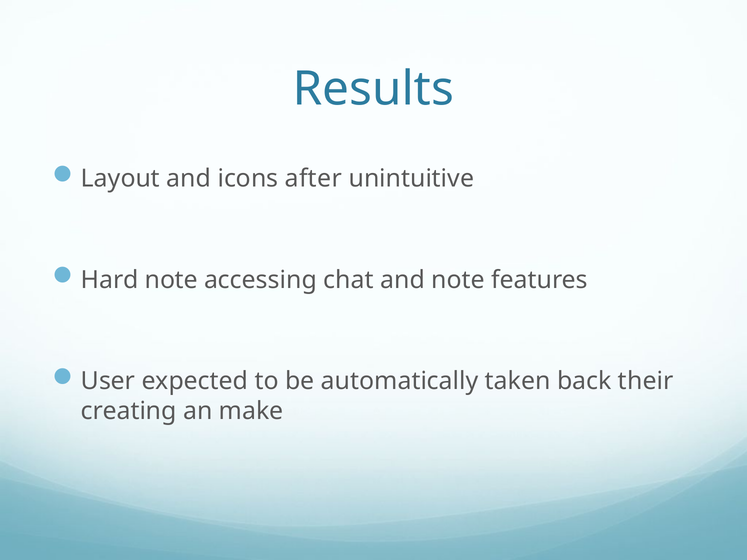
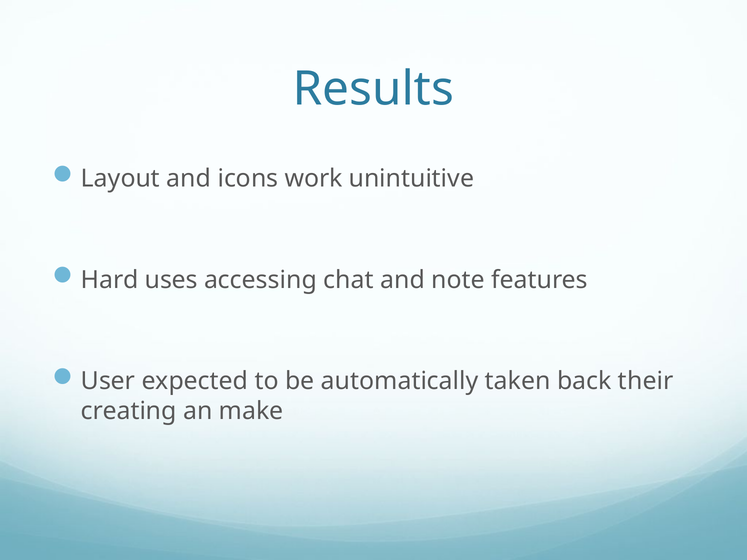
after: after -> work (314, 179)
Hard note: note -> uses (171, 280)
